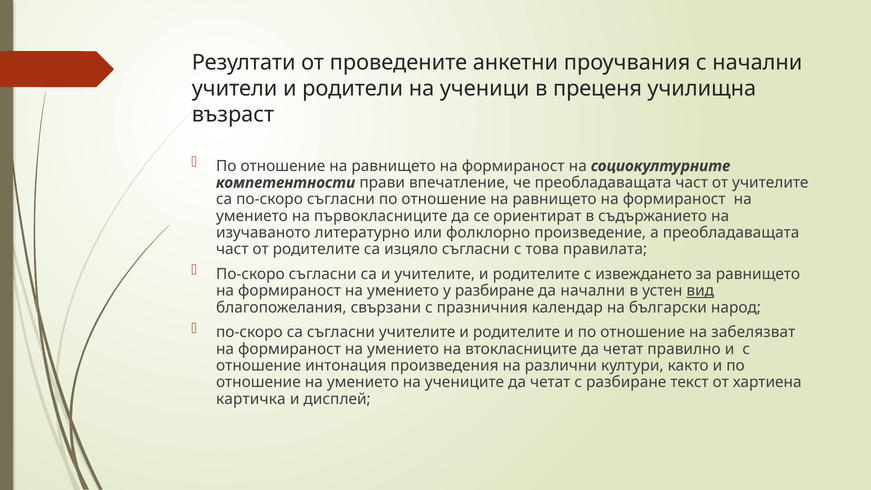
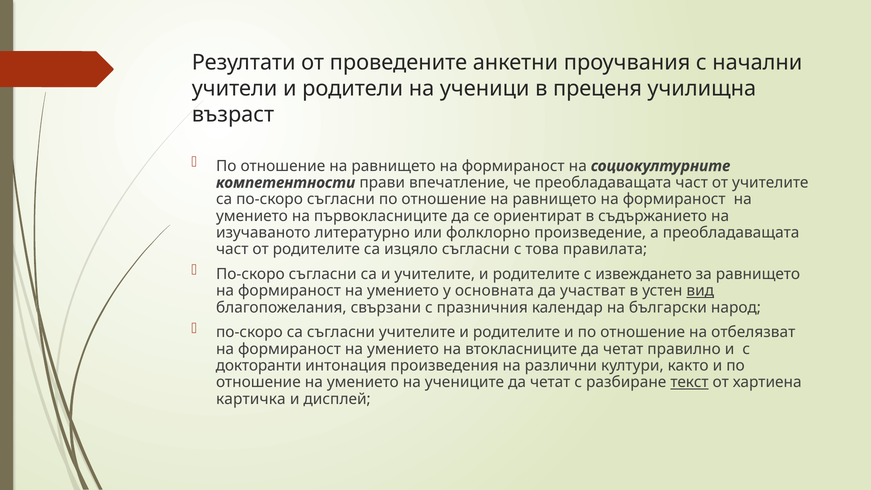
у разбиране: разбиране -> основната (494, 291)
да начални: начални -> участват (593, 291)
забелязват: забелязват -> отбелязват (753, 332)
отношение: отношение -> докторанти (259, 366)
текст underline: none -> present (690, 382)
